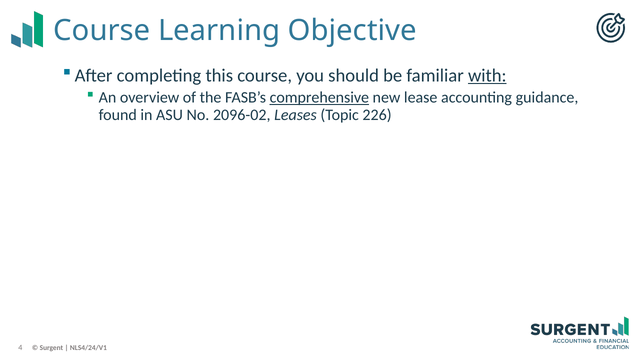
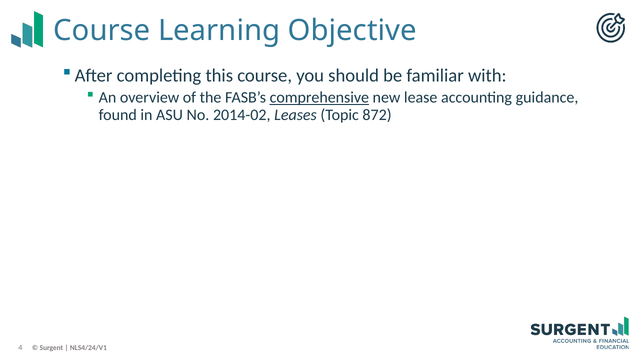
with underline: present -> none (487, 75)
2096-02: 2096-02 -> 2014-02 (242, 115)
226: 226 -> 872 (377, 115)
